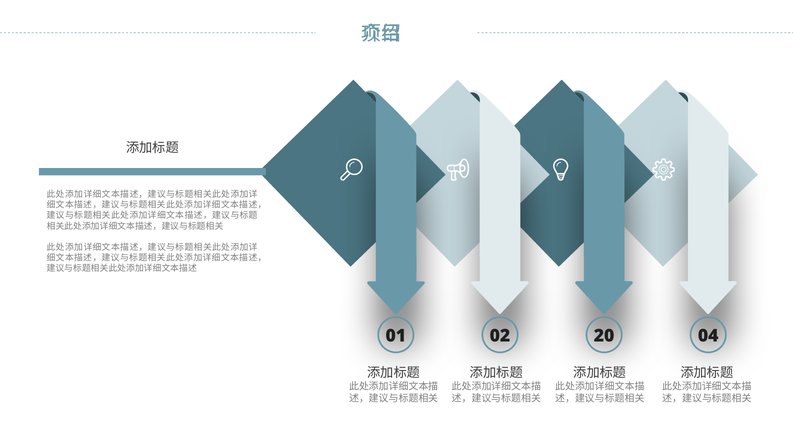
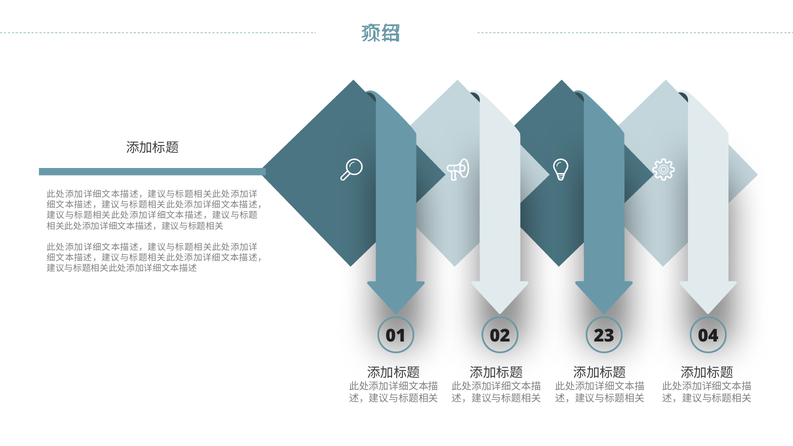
20: 20 -> 23 (604, 336)
